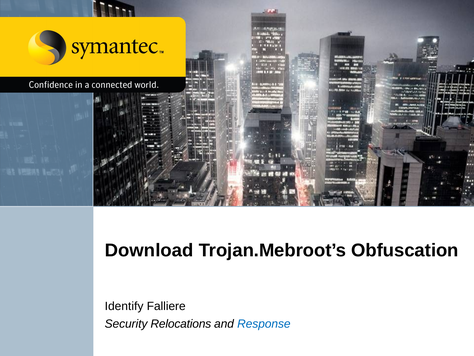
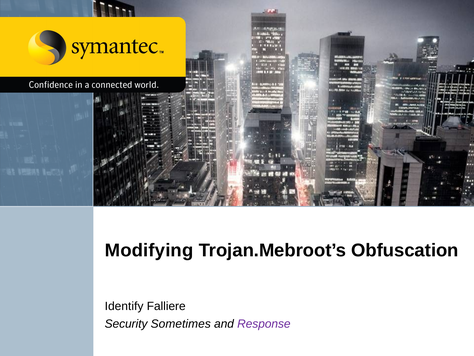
Download: Download -> Modifying (149, 250)
Relocations: Relocations -> Sometimes (181, 324)
Response colour: blue -> purple (264, 324)
